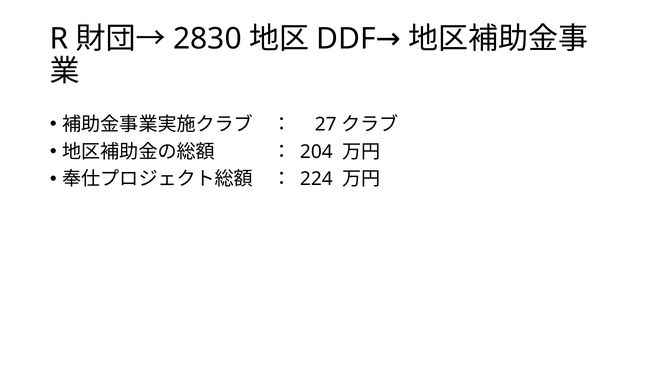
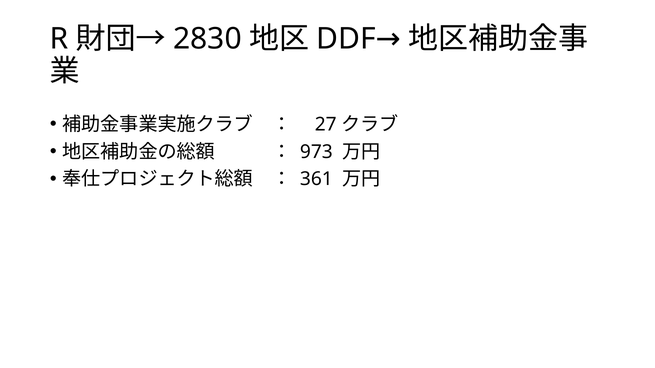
204: 204 -> 973 (316, 152)
224: 224 -> 361 (316, 179)
